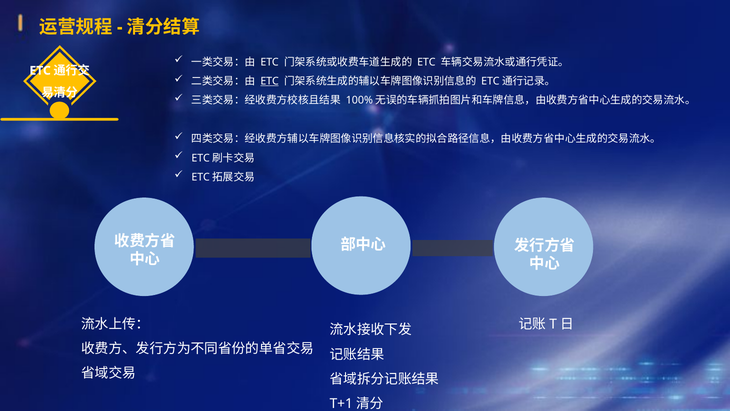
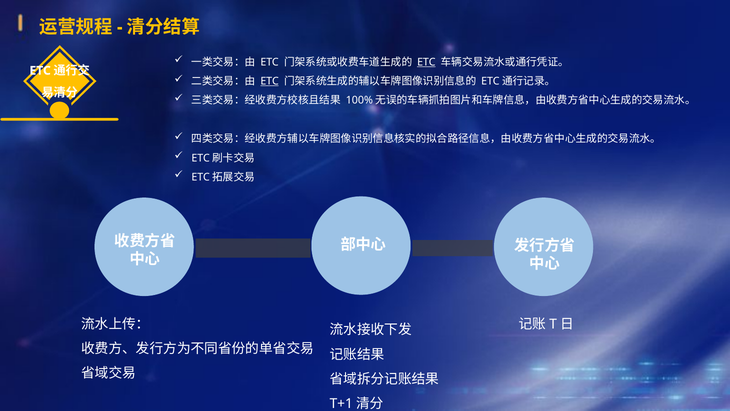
ETC underline: none -> present (426, 62)
